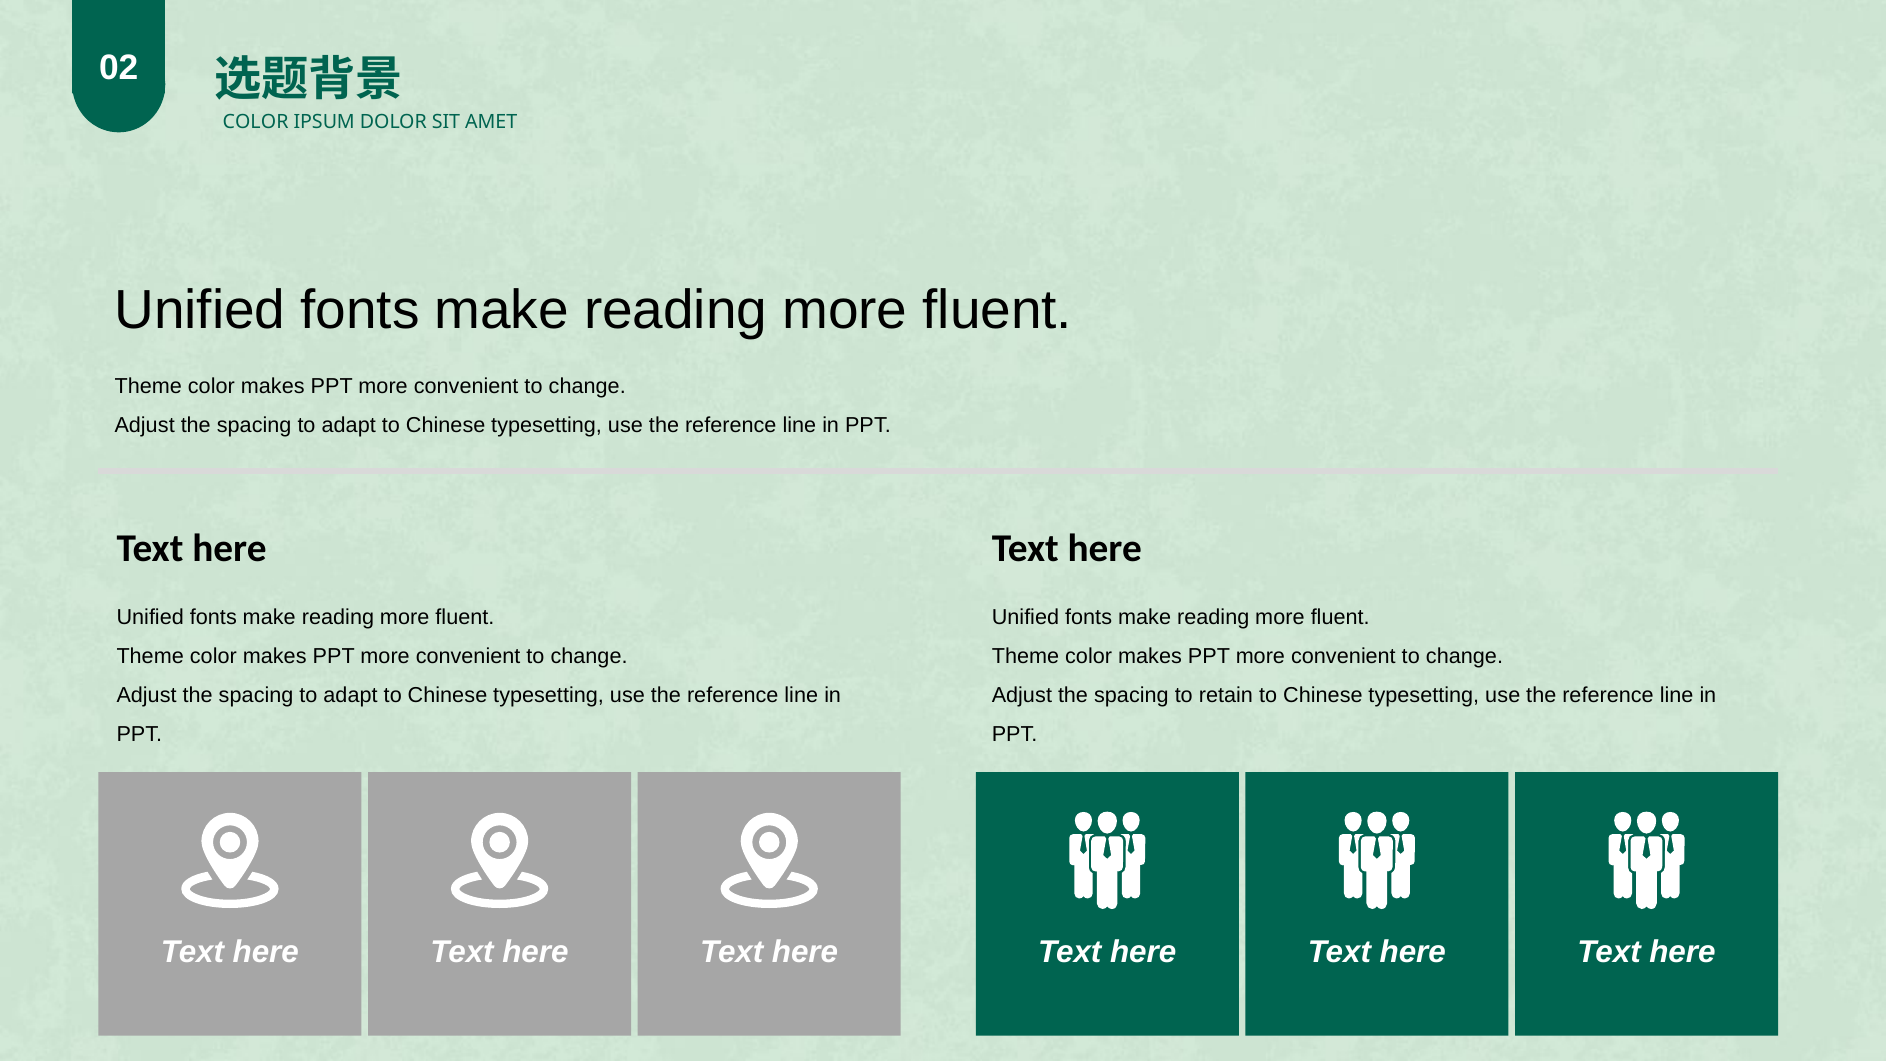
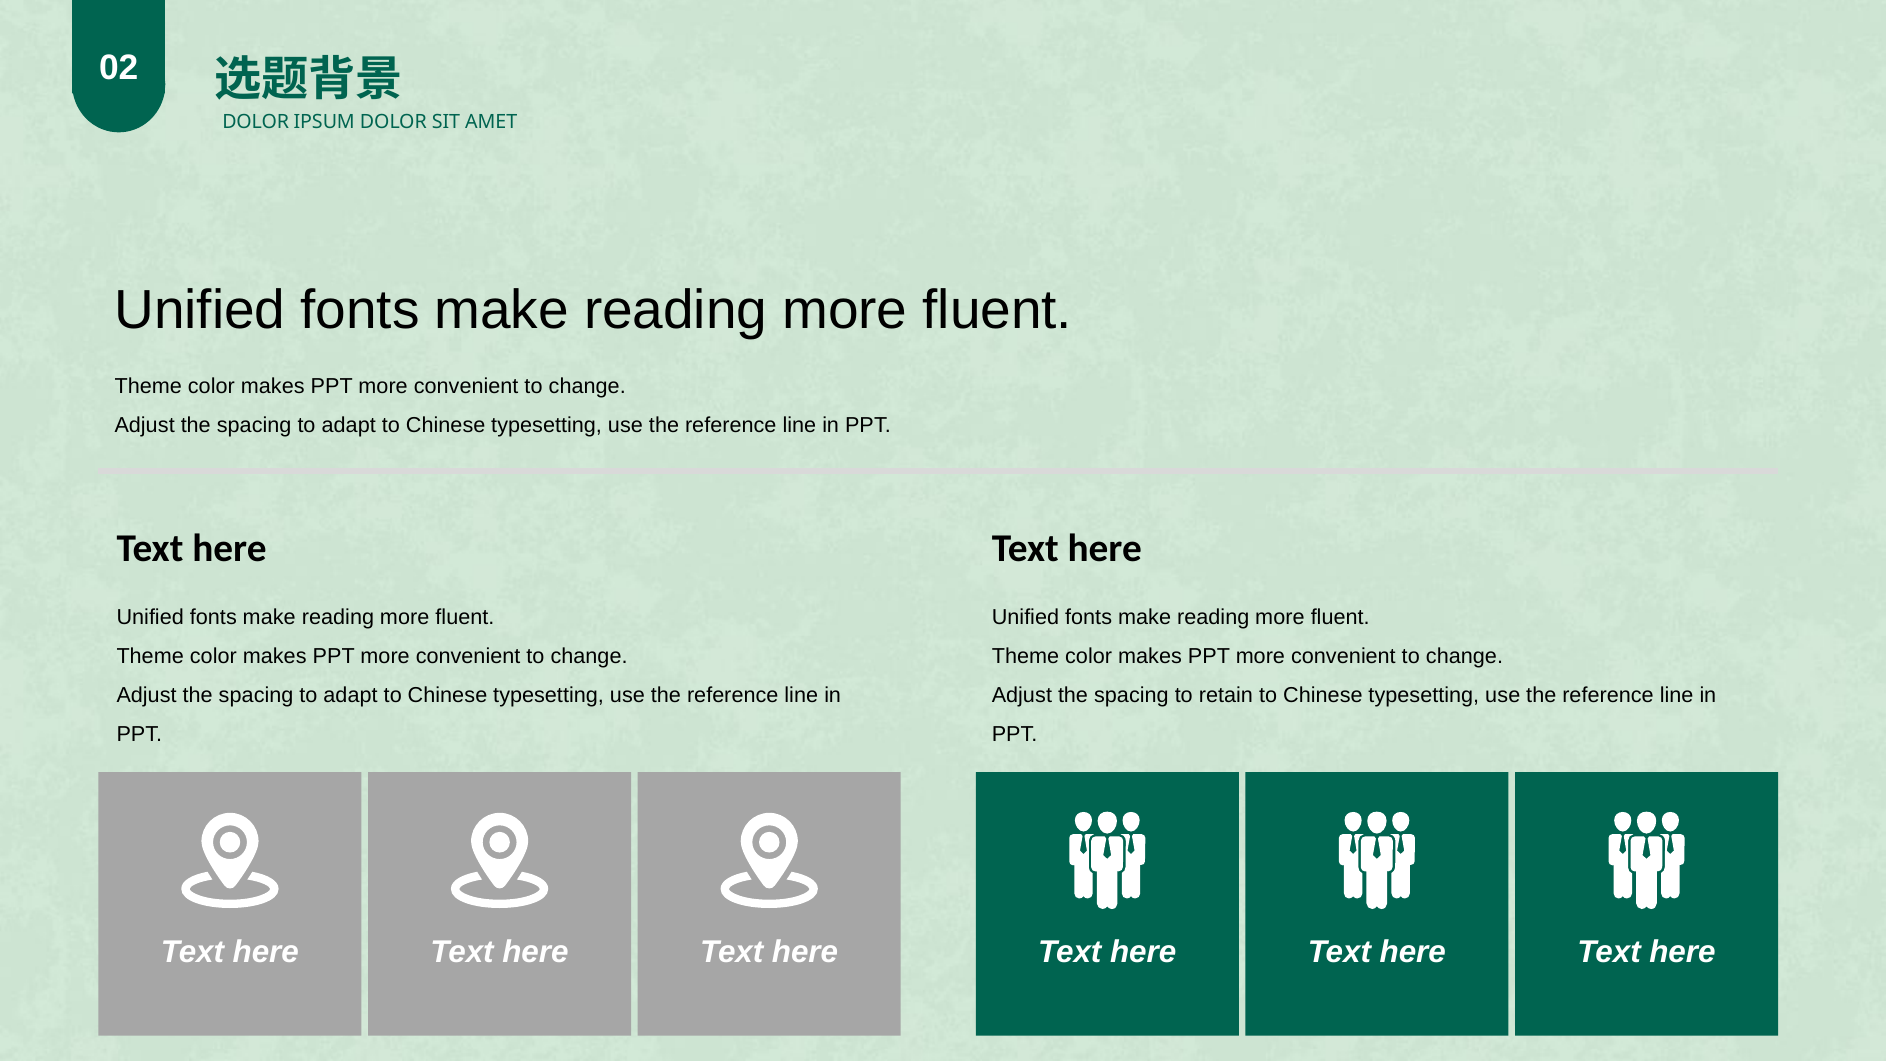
COLOR: COLOR -> DOLOR (256, 122)
